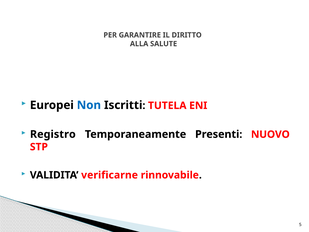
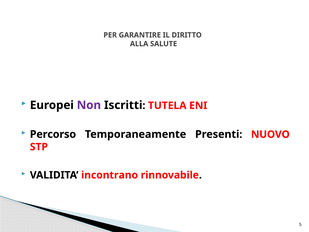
Non colour: blue -> purple (89, 105)
Registro: Registro -> Percorso (53, 134)
verificarne: verificarne -> incontrano (110, 175)
